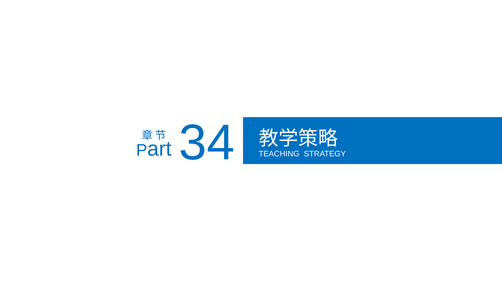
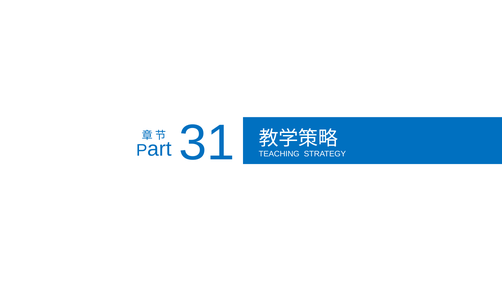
34: 34 -> 31 (207, 143)
